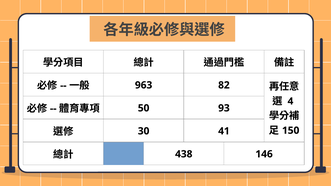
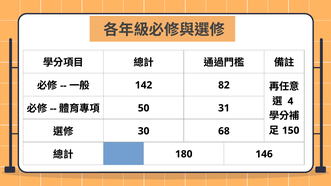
963: 963 -> 142 (144, 85)
93: 93 -> 31 (224, 108)
41: 41 -> 68 (224, 131)
438: 438 -> 180 (184, 154)
